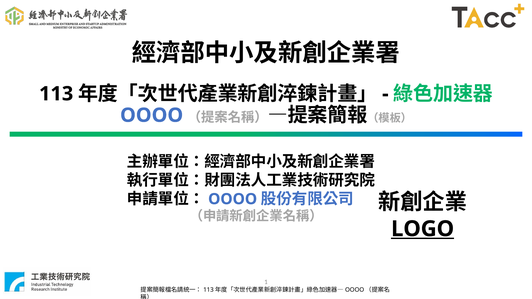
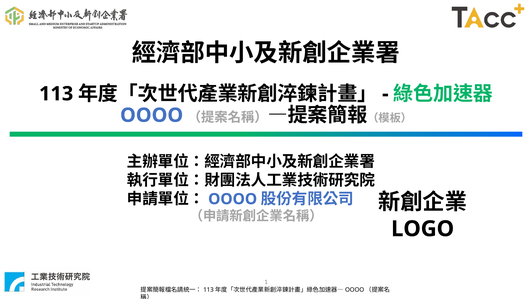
LOGO underline: present -> none (423, 229)
